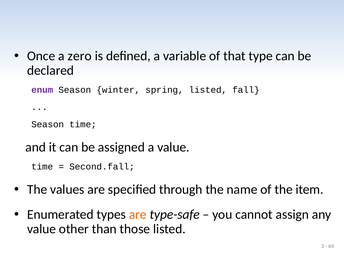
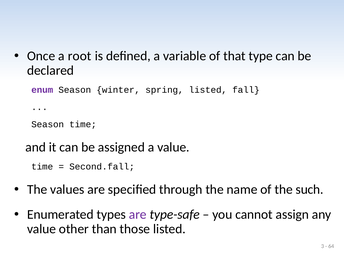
zero: zero -> root (80, 56)
item: item -> such (310, 189)
are colour: orange -> purple (138, 215)
